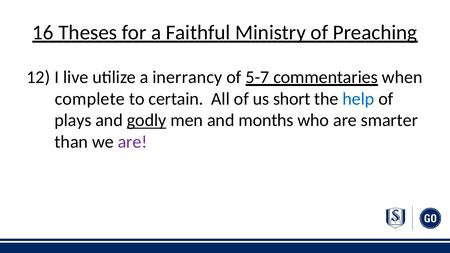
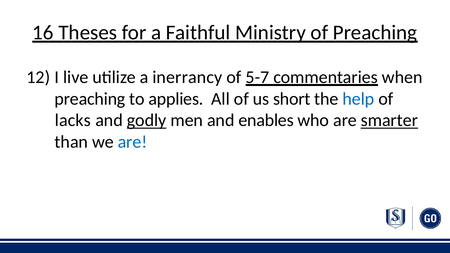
complete: complete -> preaching (90, 99)
certain: certain -> applies (176, 99)
plays: plays -> lacks (73, 120)
months: months -> enables (266, 120)
smarter underline: none -> present (389, 120)
are colour: purple -> blue (132, 142)
